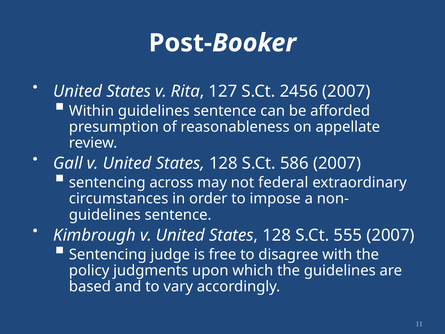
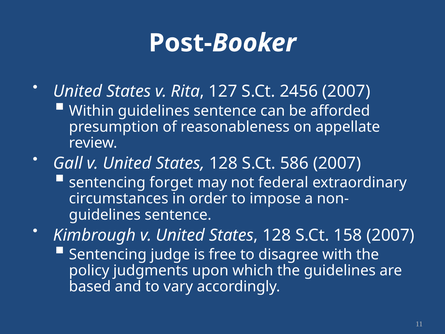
across: across -> forget (171, 183)
555: 555 -> 158 (348, 235)
